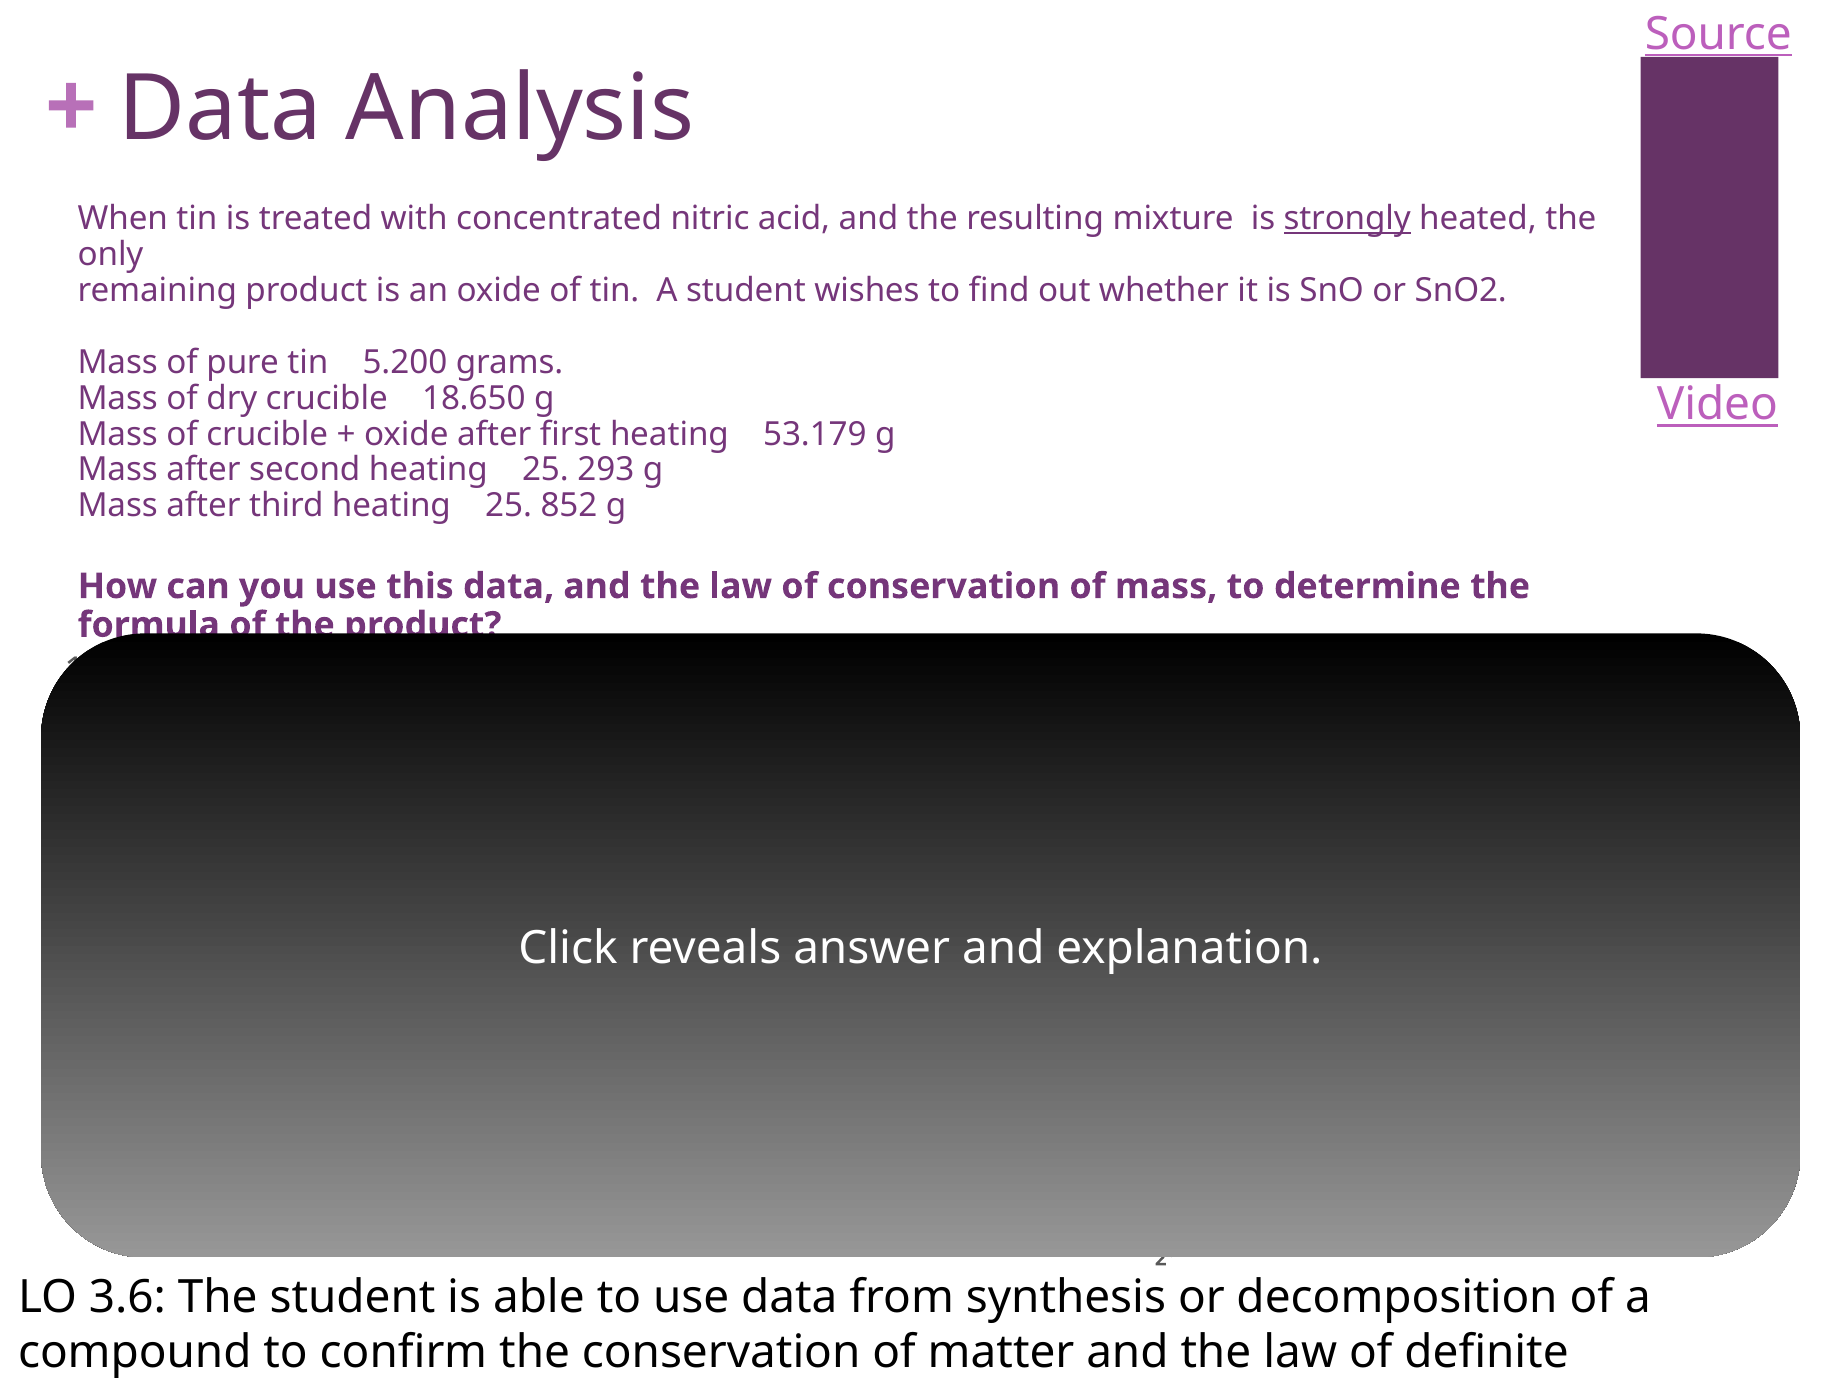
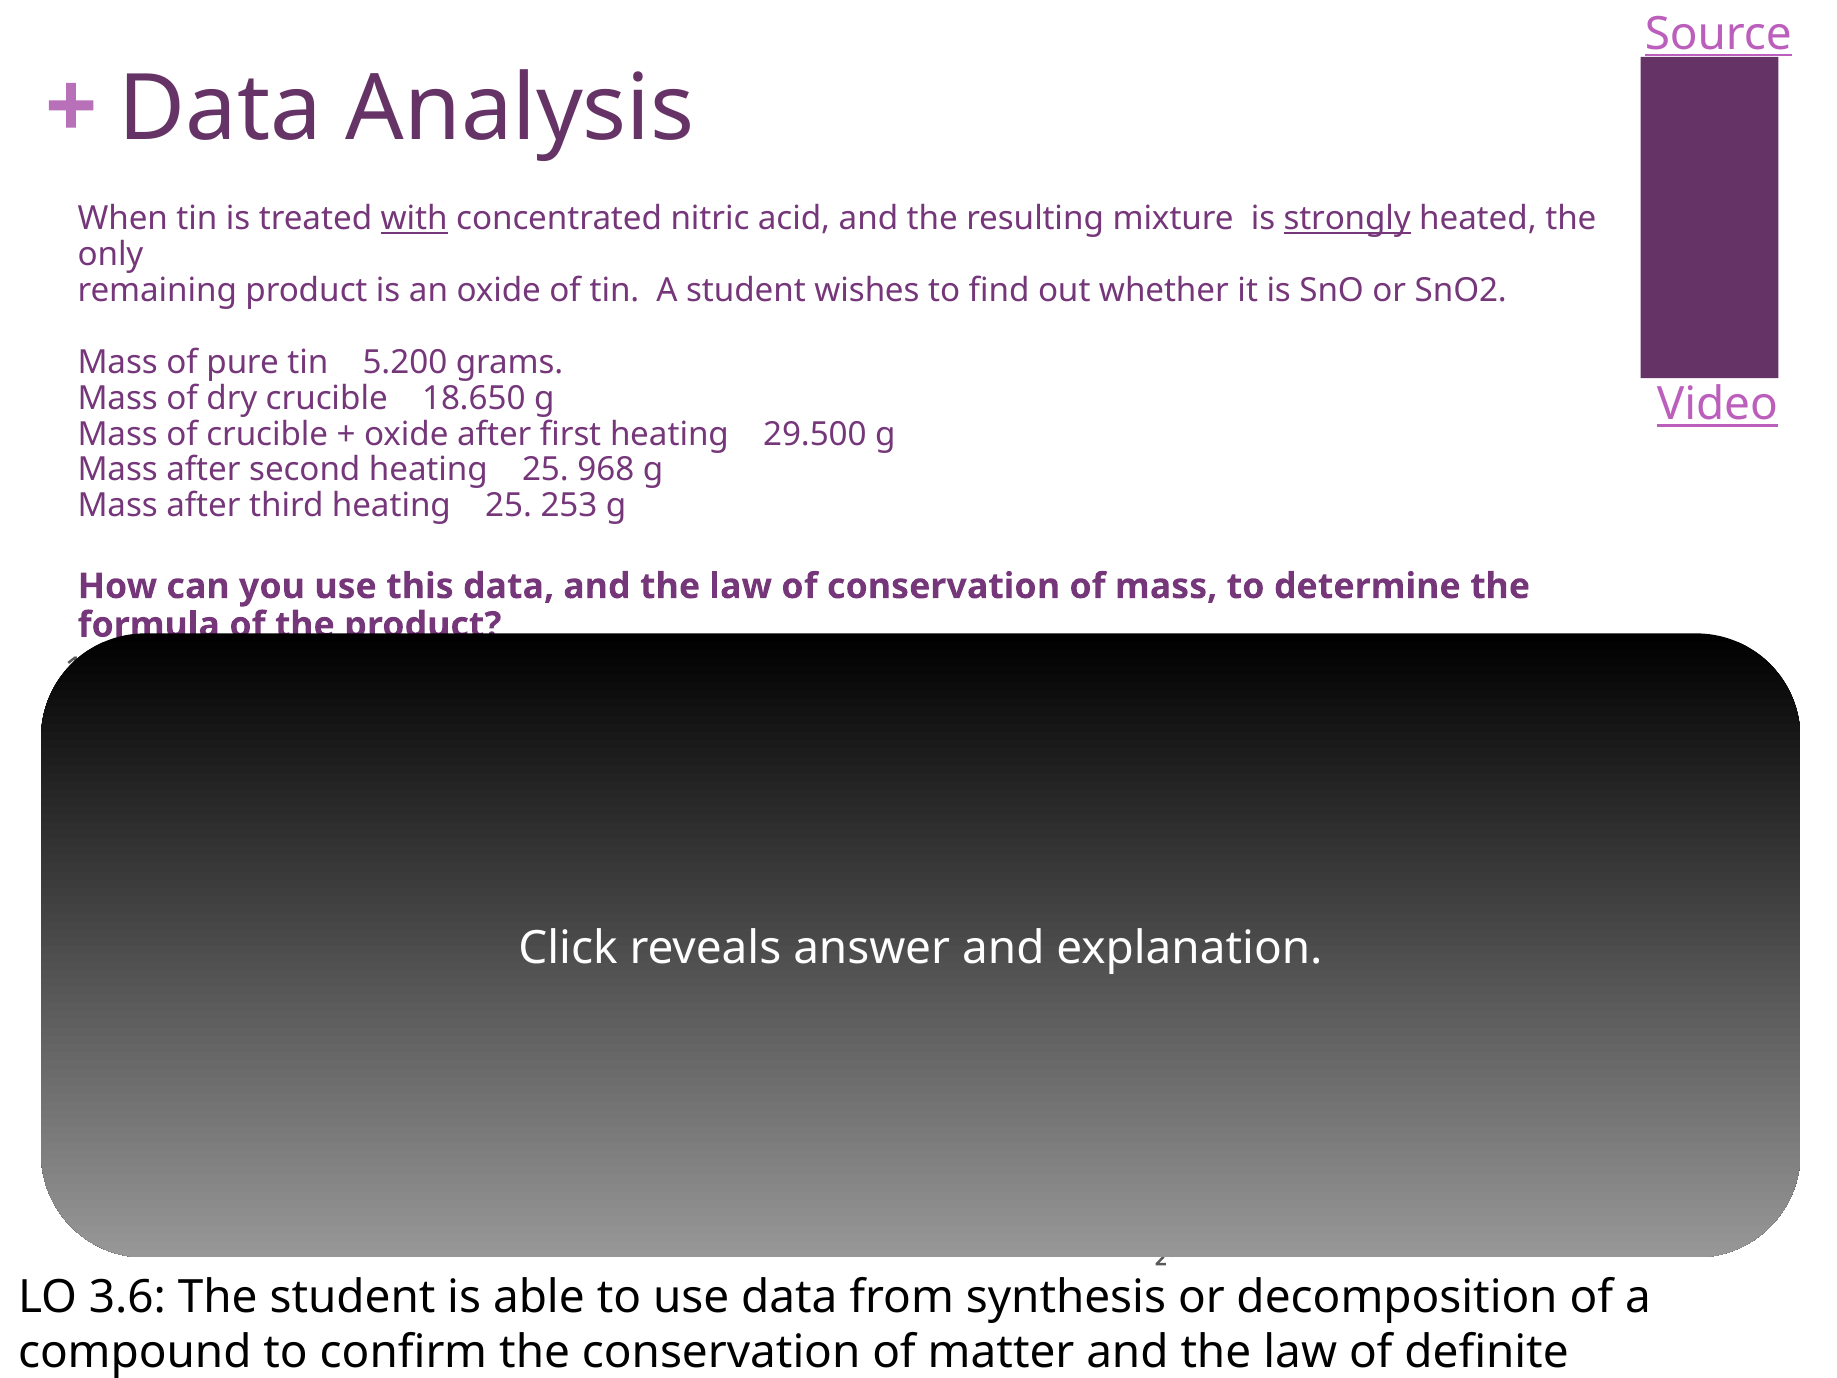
with underline: none -> present (414, 219)
53.179: 53.179 -> 29.500 (815, 434)
293: 293 -> 968 (606, 470)
852: 852 -> 253 (569, 506)
